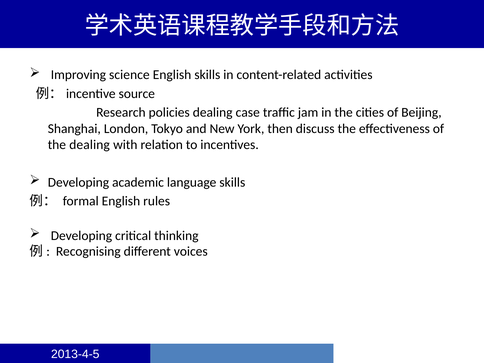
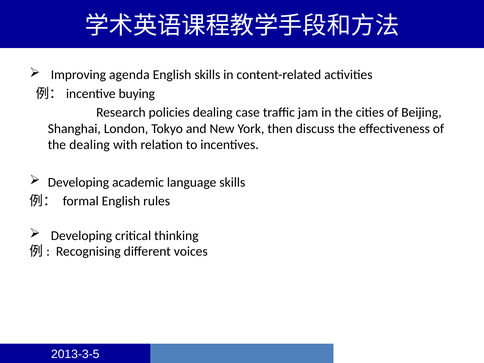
science: science -> agenda (129, 75)
source: source -> buying (137, 94)
2013-4-5: 2013-4-5 -> 2013-3-5 (75, 354)
